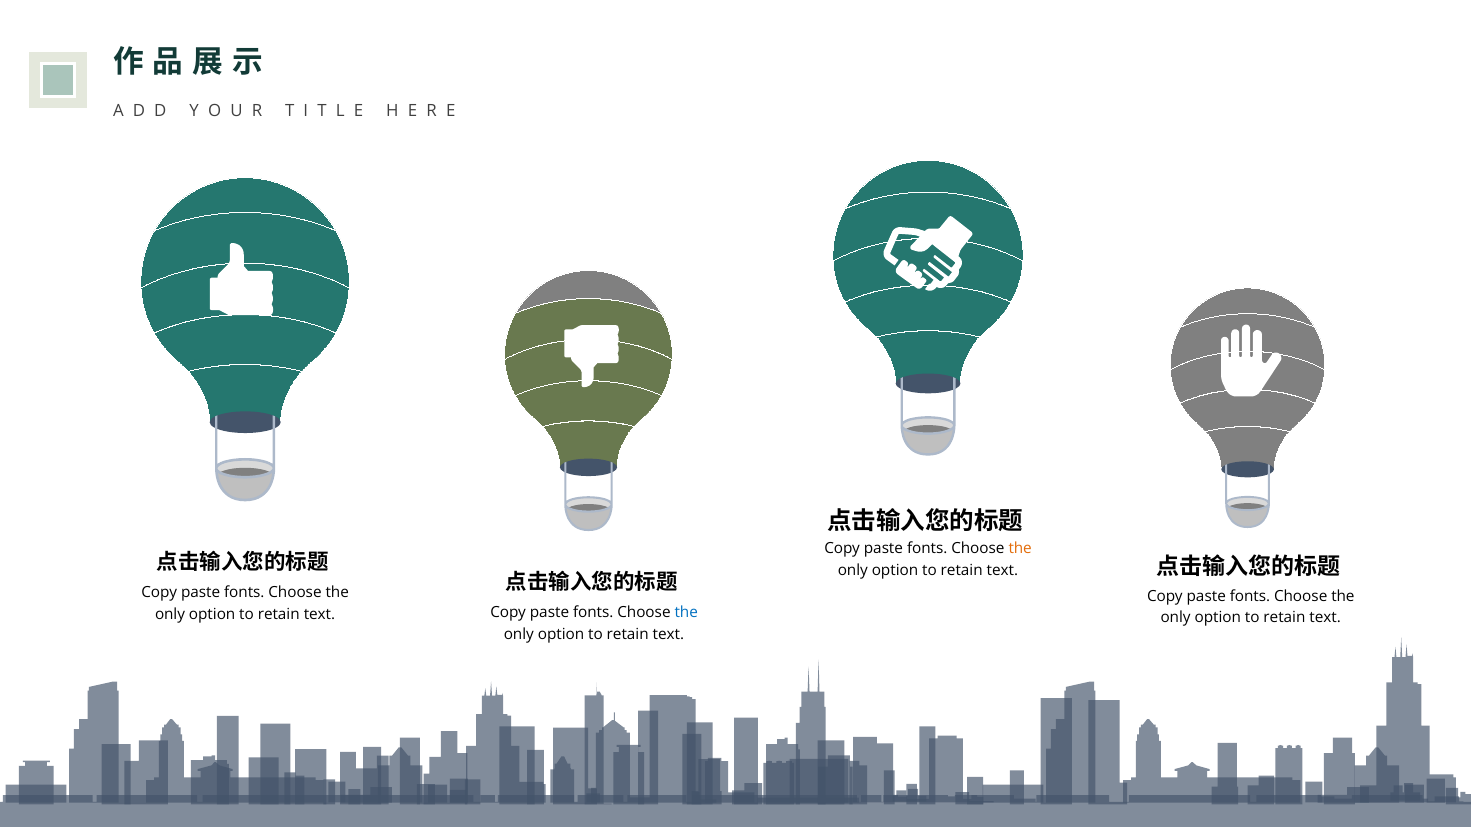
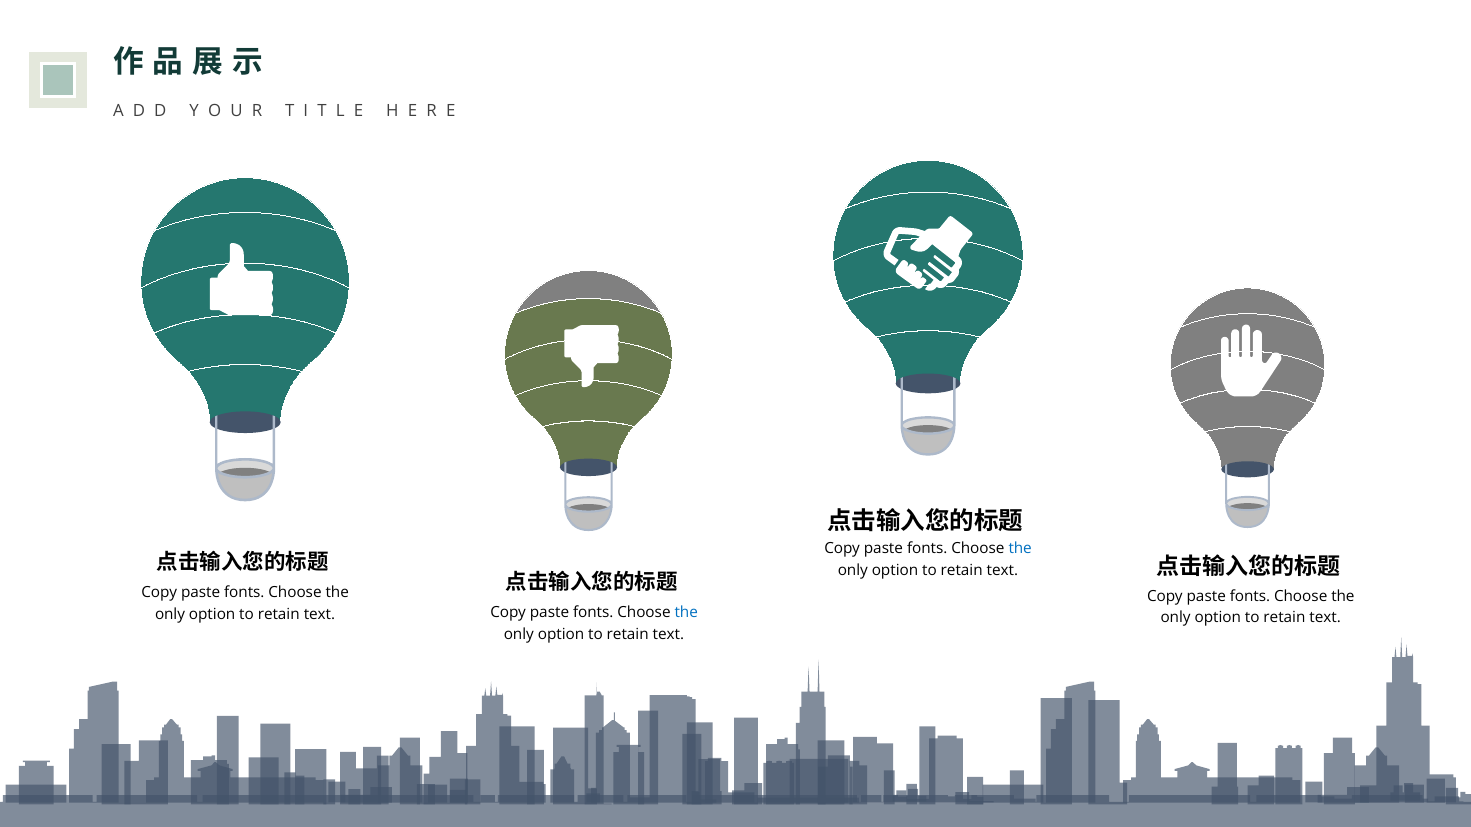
the colour: orange -> blue (1020, 549)
